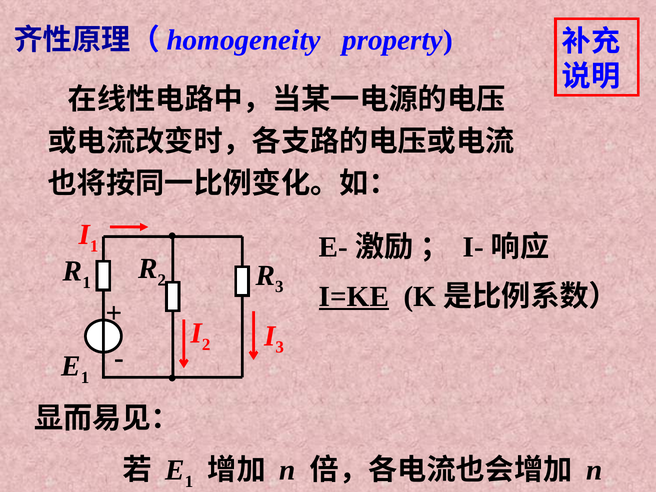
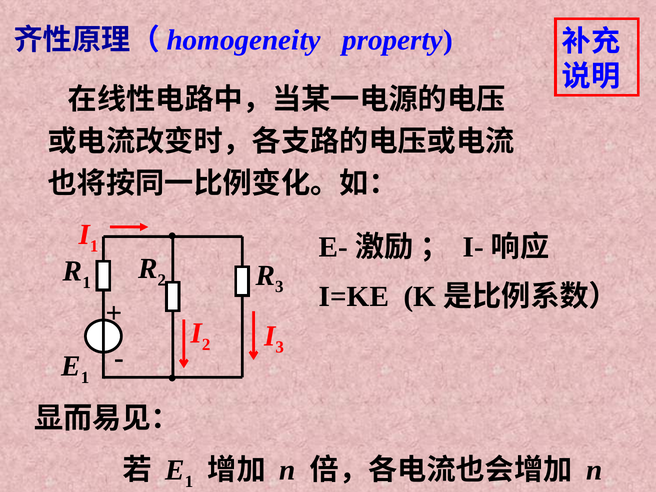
I=KE underline: present -> none (354, 297)
